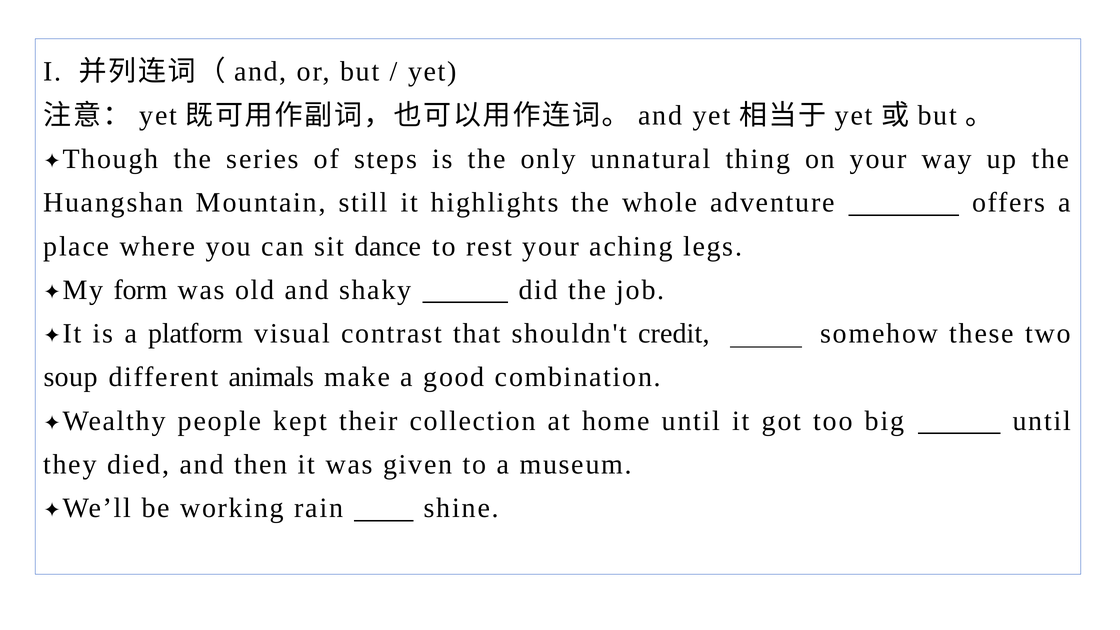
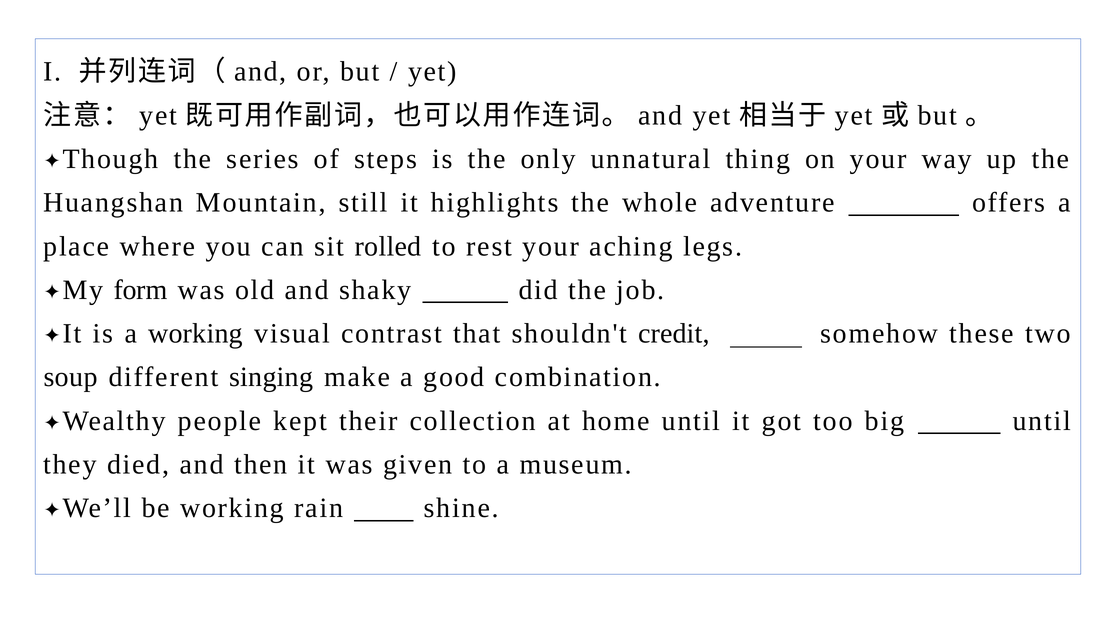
dance: dance -> rolled (388, 246)
a platform: platform -> working (196, 334)
animals: animals -> singing (271, 377)
